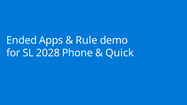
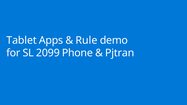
Ended: Ended -> Tablet (22, 40)
2028: 2028 -> 2099 (48, 53)
Quick: Quick -> Pjtran (120, 53)
